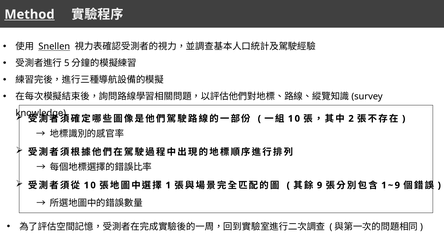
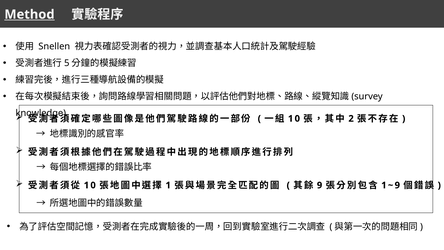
Snellen underline: present -> none (54, 46)
